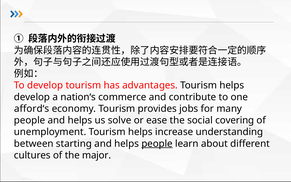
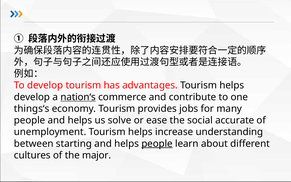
nation‘s underline: none -> present (78, 97)
afford‘s: afford‘s -> things‘s (32, 109)
covering: covering -> accurate (235, 120)
